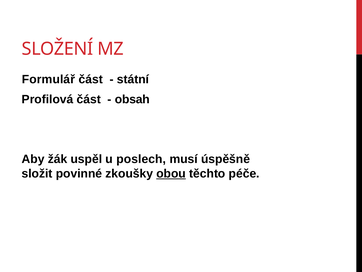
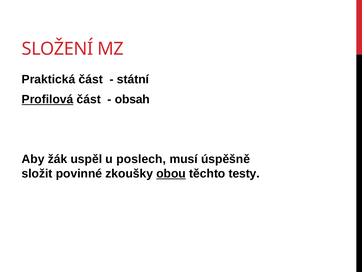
Formulář: Formulář -> Praktická (49, 79)
Profilová underline: none -> present (48, 99)
péče: péče -> testy (244, 173)
